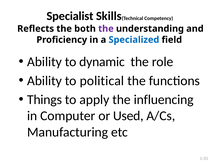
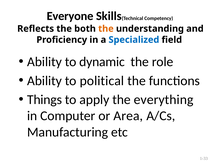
Specialist: Specialist -> Everyone (70, 16)
the colour: purple -> orange (106, 29)
influencing: influencing -> everything (164, 99)
Used: Used -> Area (128, 116)
